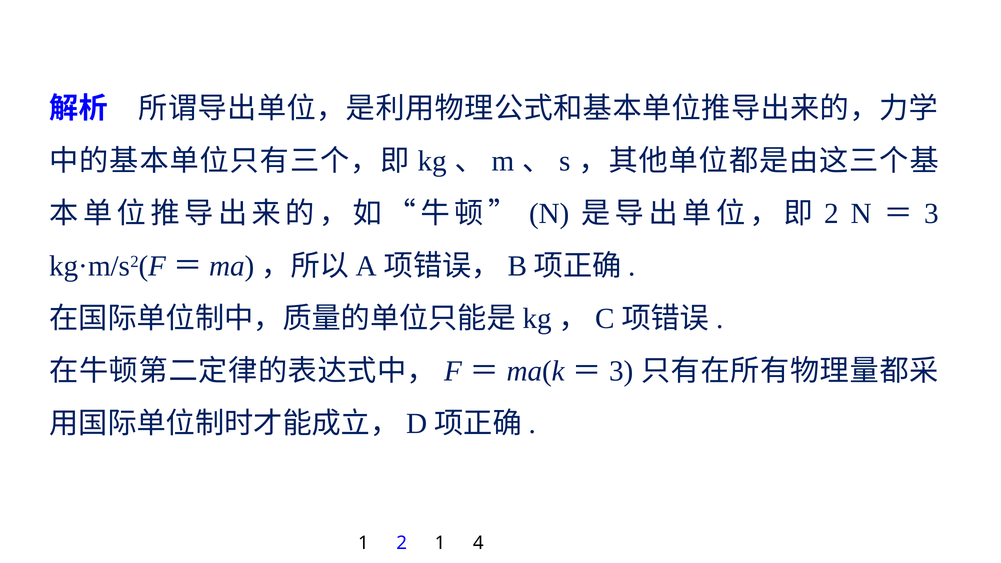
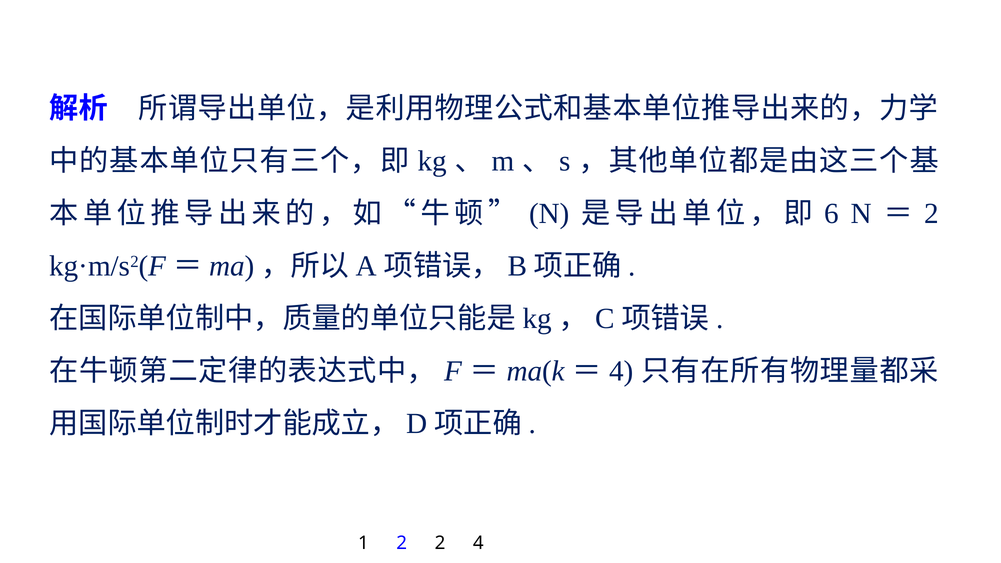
2: 2 -> 6 (832, 214)
3: 3 -> 2 (932, 214)
3: 3 -> 4 (621, 371)
2 1: 1 -> 2 (440, 543)
